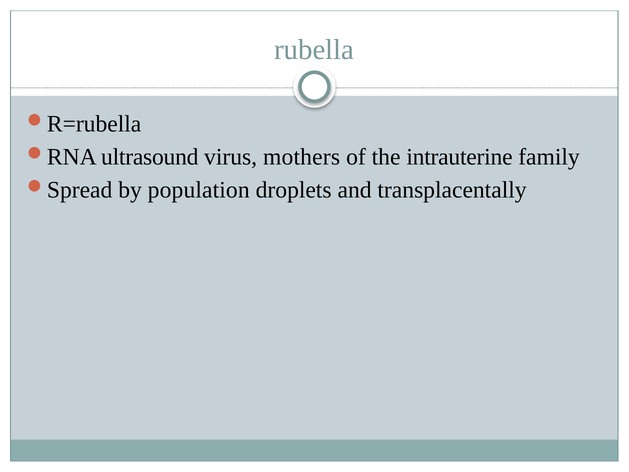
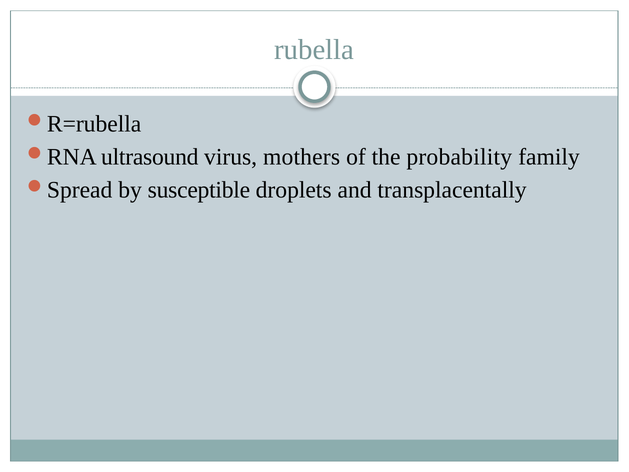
intrauterine: intrauterine -> probability (459, 157)
population: population -> susceptible (199, 190)
